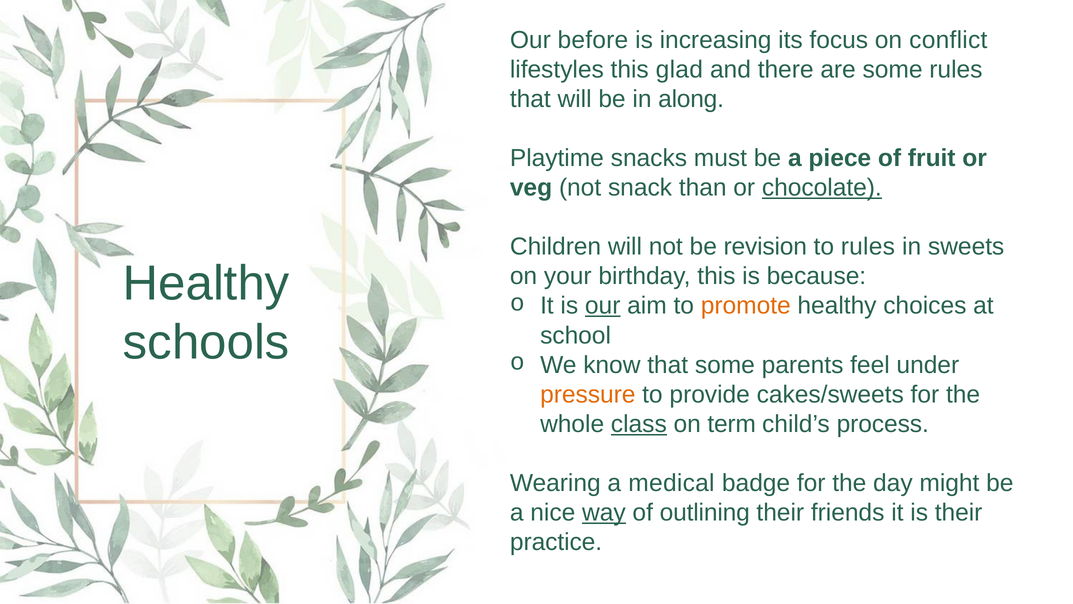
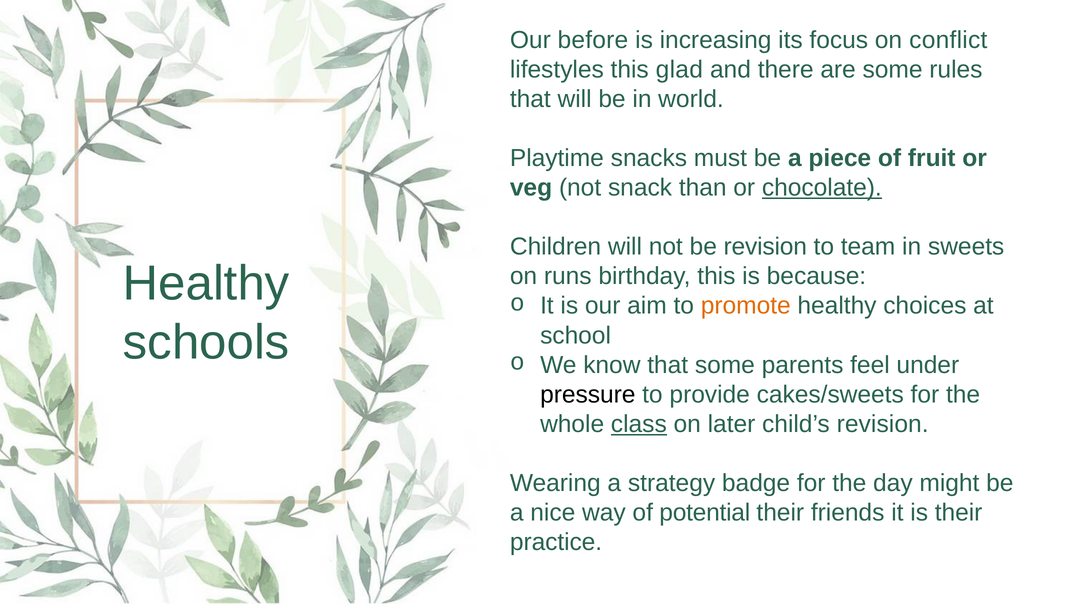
along: along -> world (691, 99)
to rules: rules -> team (868, 247)
your: your -> runs (568, 276)
our underline: present -> none (603, 306)
pressure colour: orange -> black (588, 394)
term: term -> later (732, 424)
child’s process: process -> revision (883, 424)
medical: medical -> strategy (672, 483)
way underline: present -> none (604, 512)
outlining: outlining -> potential (705, 512)
